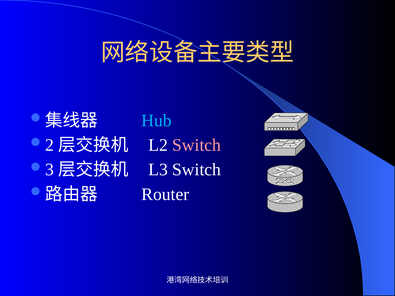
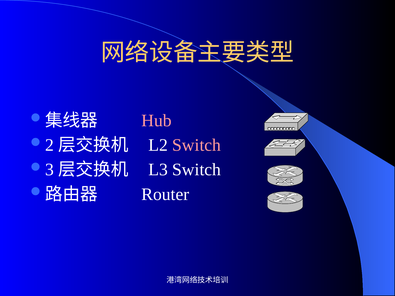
Hub colour: light blue -> pink (157, 121)
